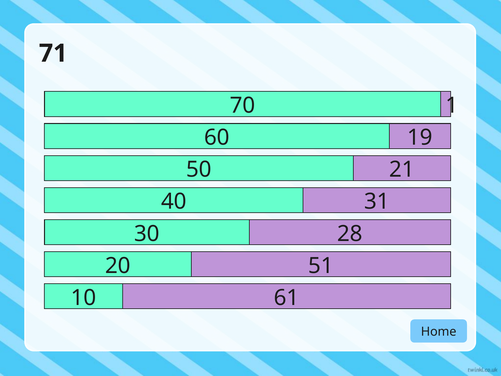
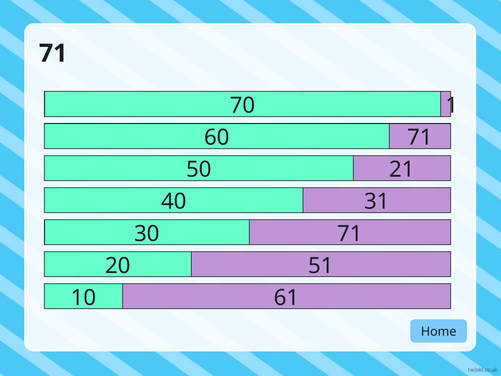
60 19: 19 -> 71 (420, 138)
30 28: 28 -> 71 (350, 234)
